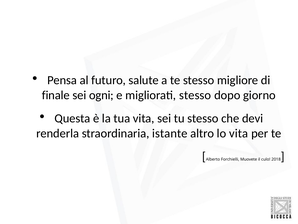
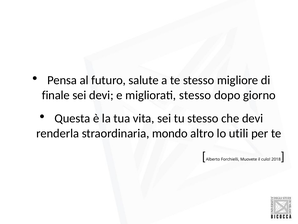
sei ogni: ogni -> devi (101, 95)
istante: istante -> mondo (170, 133)
lo vita: vita -> utili (239, 133)
